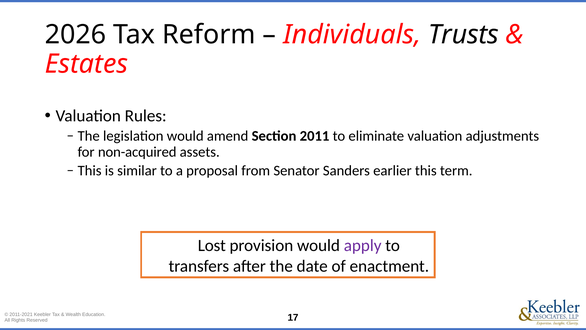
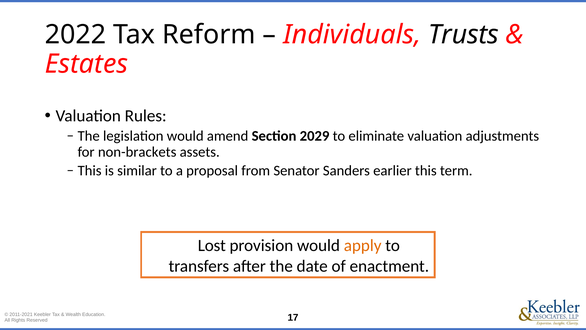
2026: 2026 -> 2022 (75, 35)
2011: 2011 -> 2029 (315, 136)
non-acquired: non-acquired -> non-brackets (137, 152)
apply colour: purple -> orange (363, 245)
